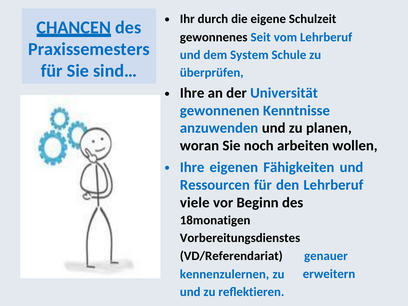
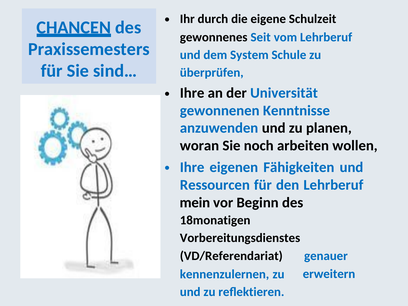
viele: viele -> mein (195, 203)
